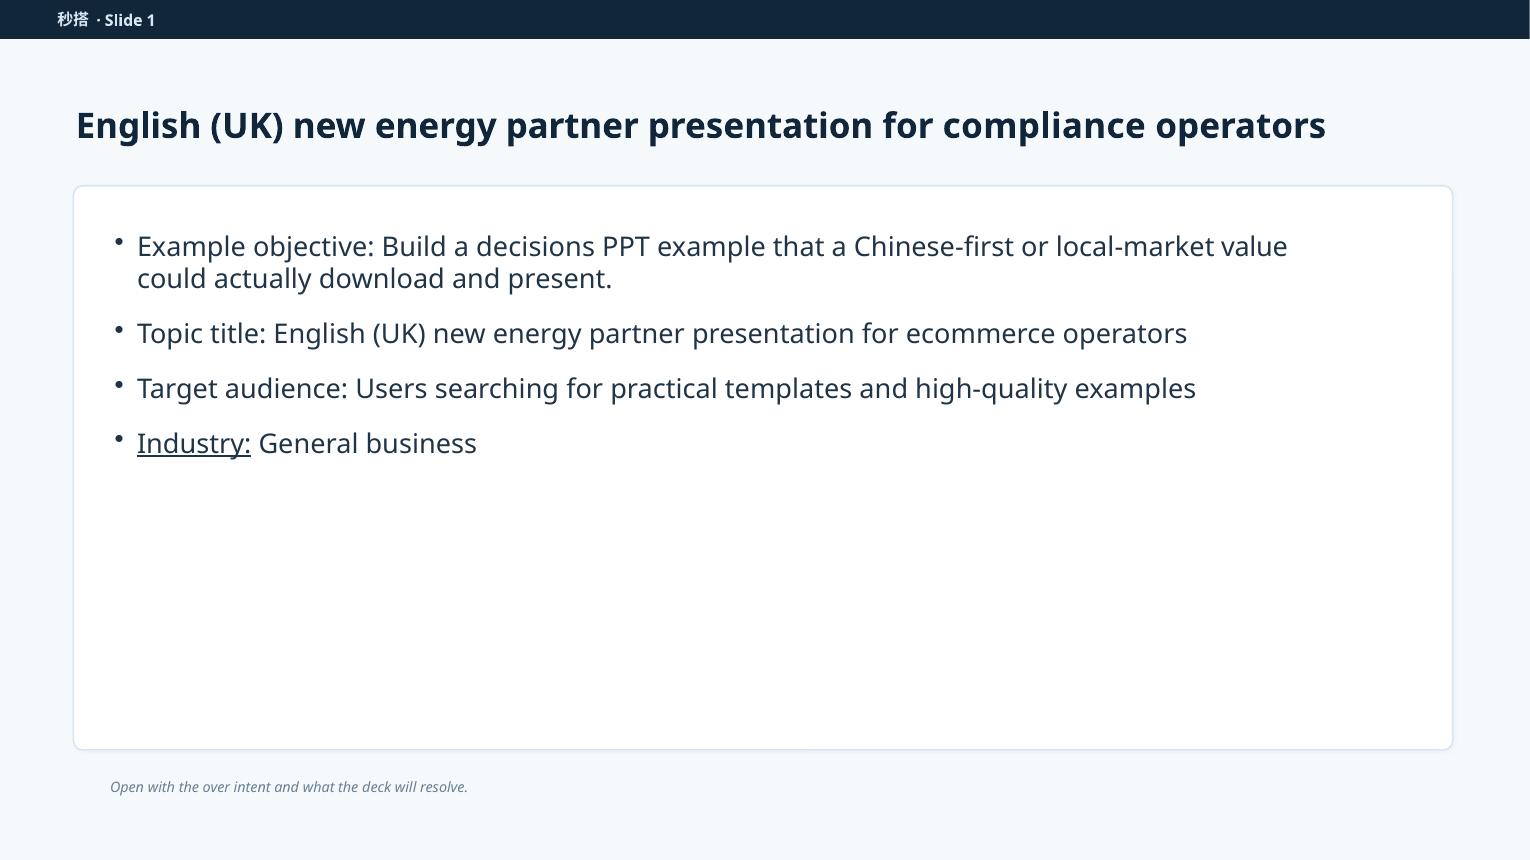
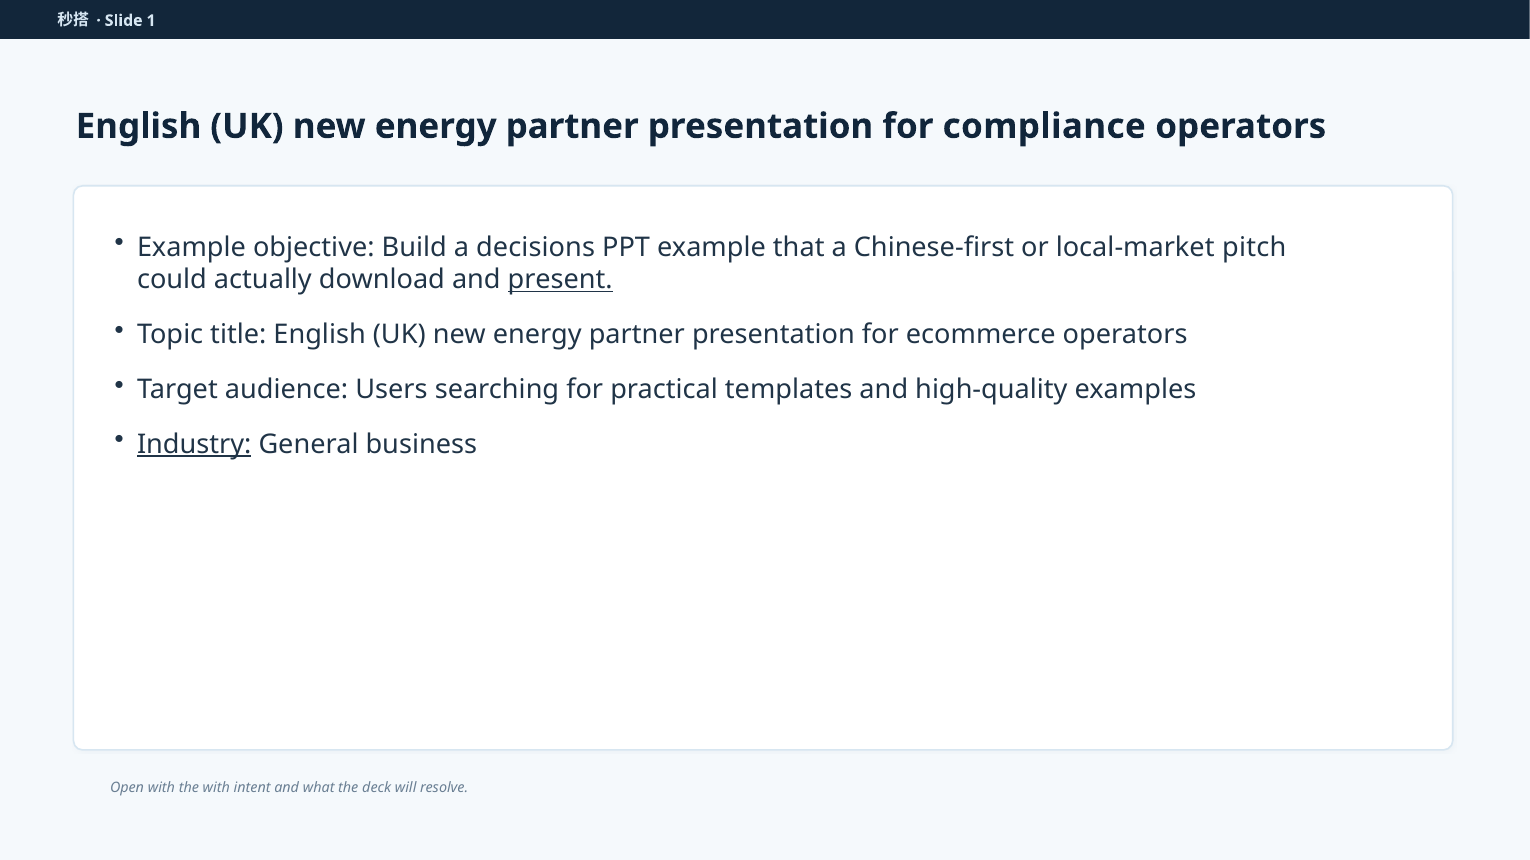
value: value -> pitch (1254, 248)
present underline: none -> present (560, 280)
the over: over -> with (216, 788)
